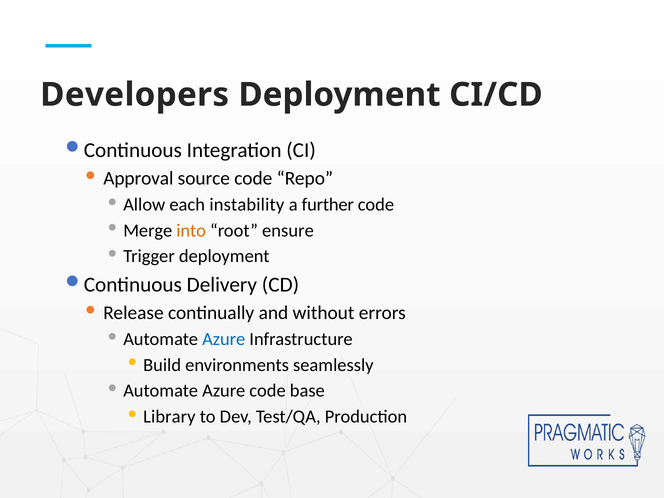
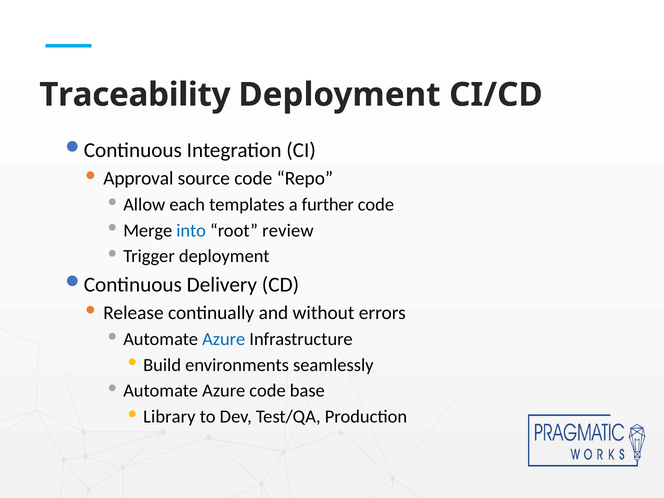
Developers: Developers -> Traceability (135, 95)
instability: instability -> templates (247, 205)
into colour: orange -> blue (191, 230)
ensure: ensure -> review (288, 230)
